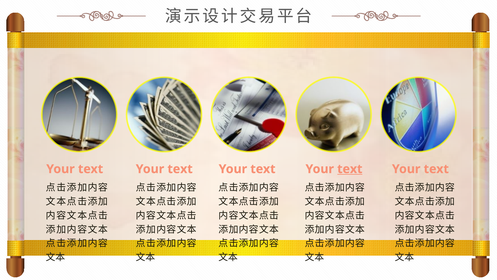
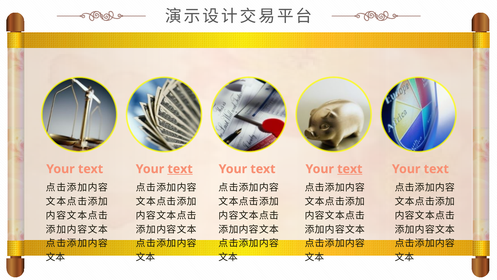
text underline: none -> present (180, 169)
